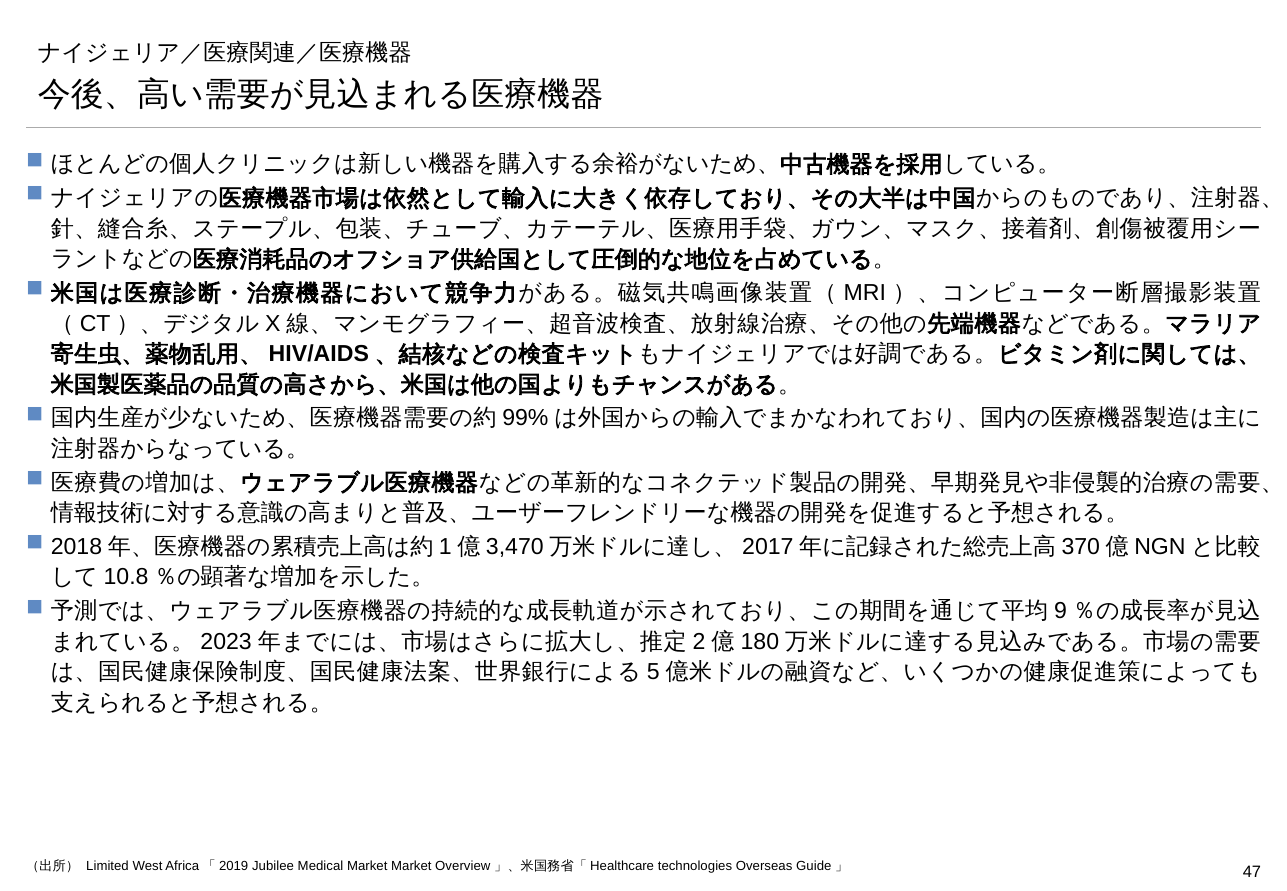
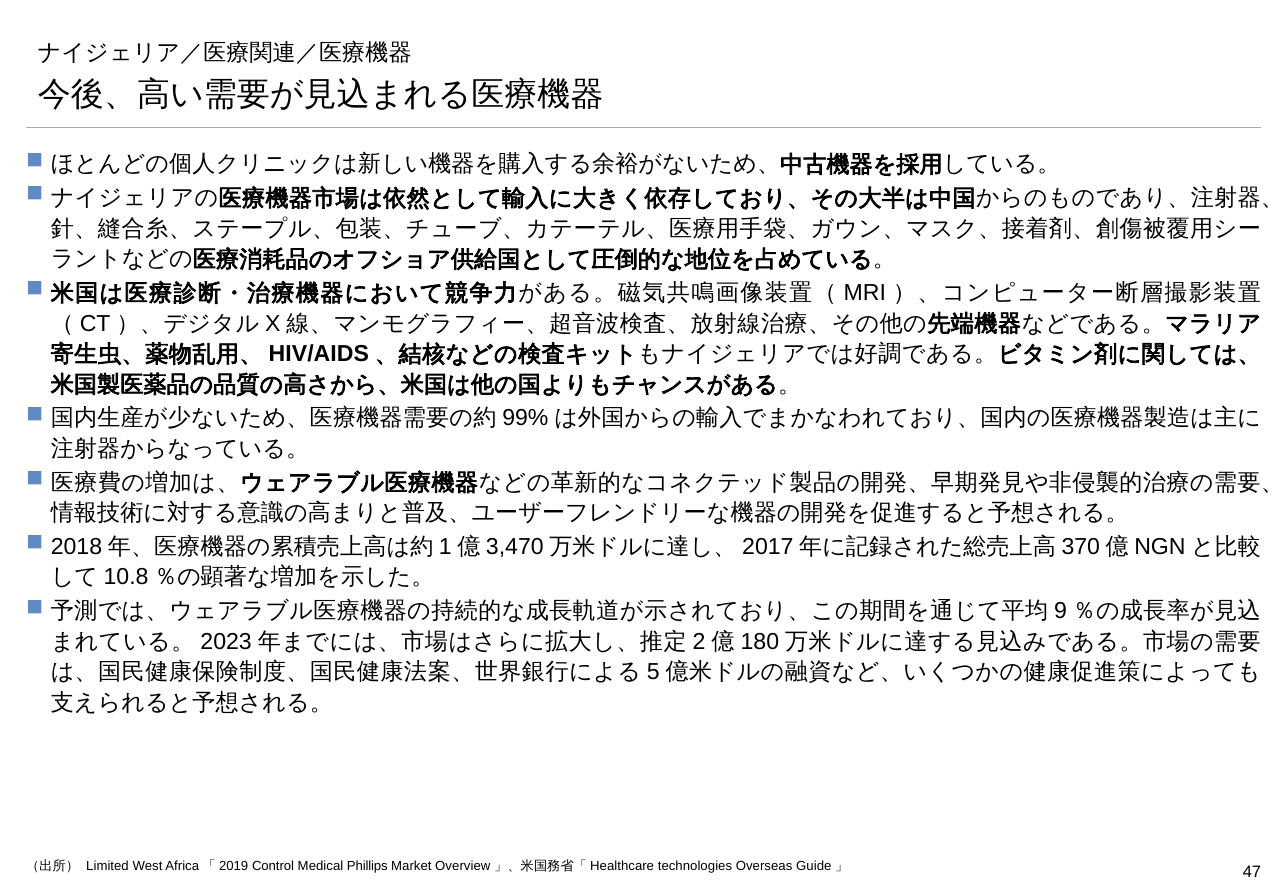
Jubilee: Jubilee -> Control (273, 866)
Medical Market: Market -> Phillips (367, 866)
